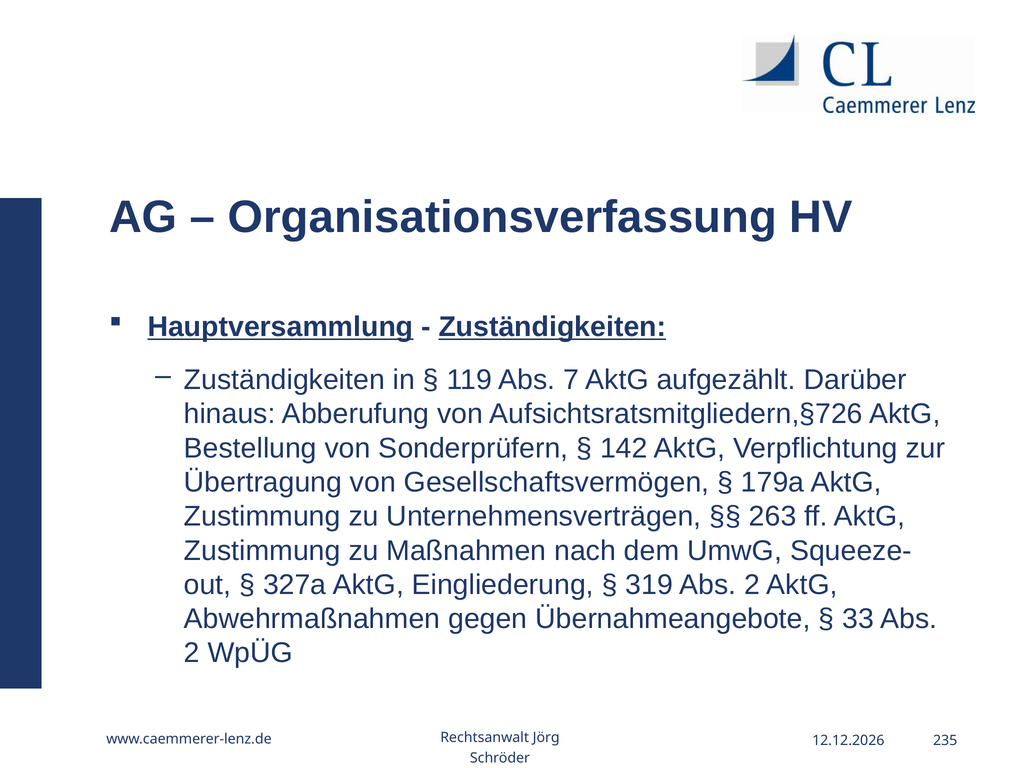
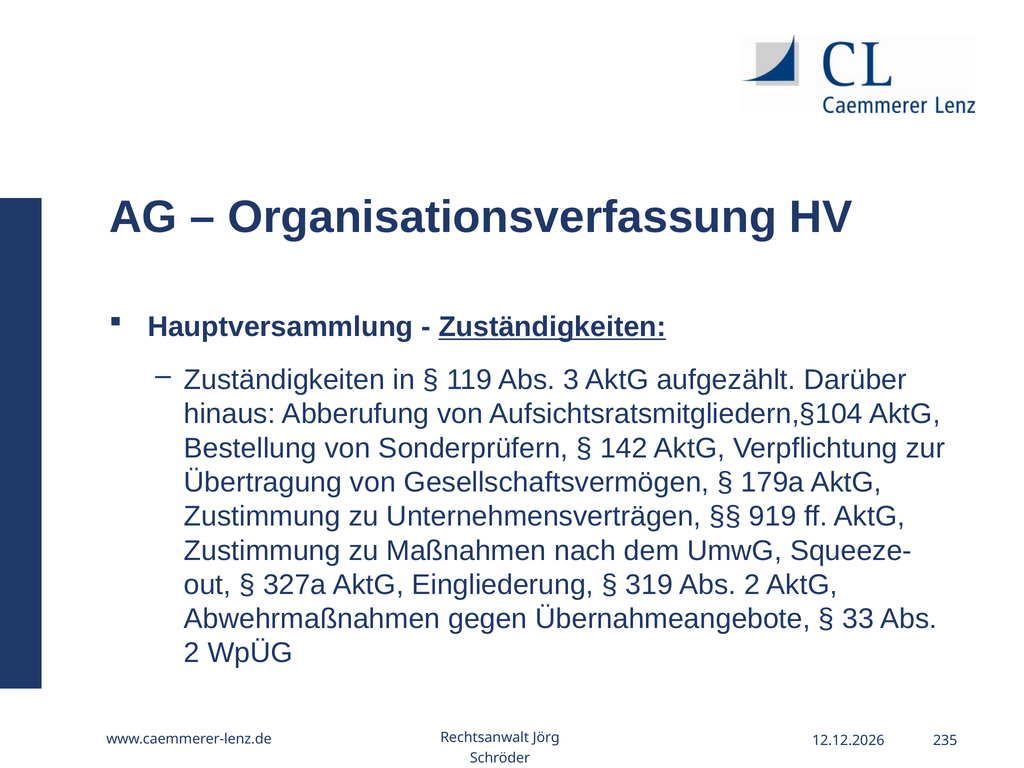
Hauptversammlung underline: present -> none (280, 327)
7: 7 -> 3 (571, 380)
Aufsichtsratsmitgliedern,§726: Aufsichtsratsmitgliedern,§726 -> Aufsichtsratsmitgliedern,§104 (676, 414)
263: 263 -> 919 (773, 517)
